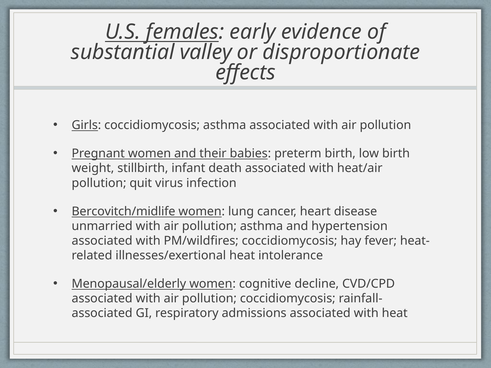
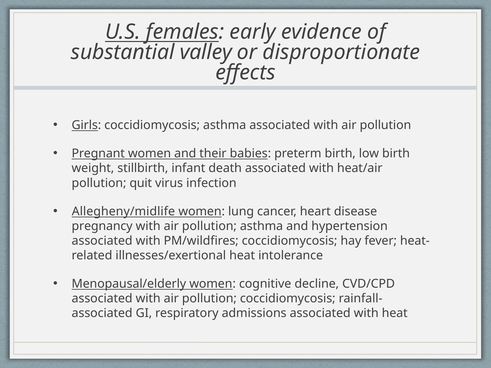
Bercovitch/midlife: Bercovitch/midlife -> Allegheny/midlife (123, 211)
unmarried: unmarried -> pregnancy (102, 226)
